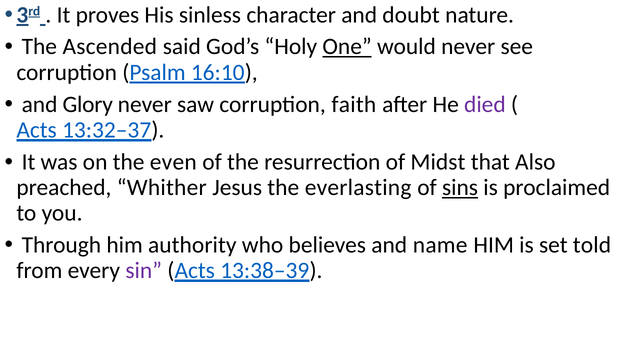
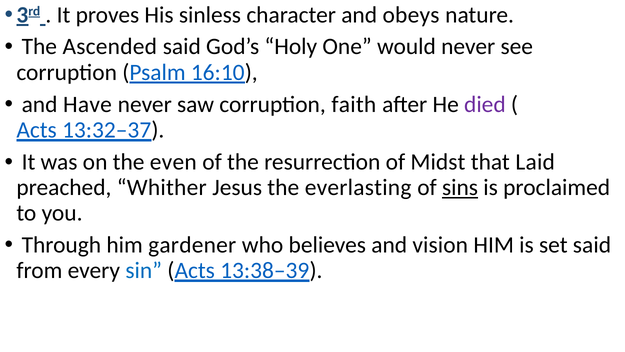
doubt: doubt -> obeys (411, 15)
One underline: present -> none (347, 47)
Glory: Glory -> Have (87, 104)
Also: Also -> Laid (535, 162)
authority: authority -> gardener (192, 244)
name: name -> vision (440, 244)
set told: told -> said (592, 244)
sin colour: purple -> blue (144, 270)
